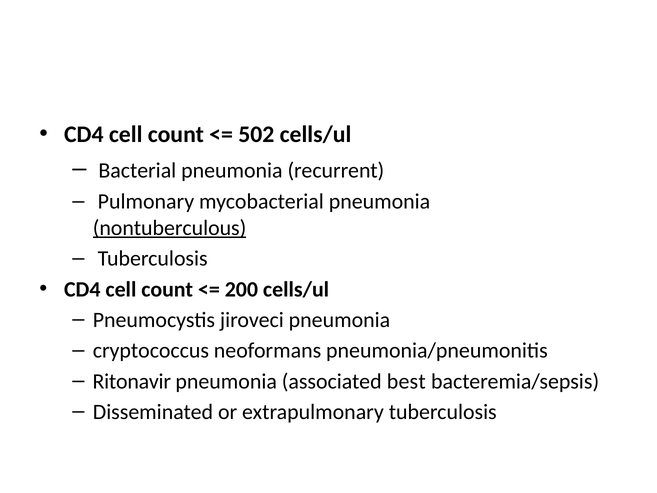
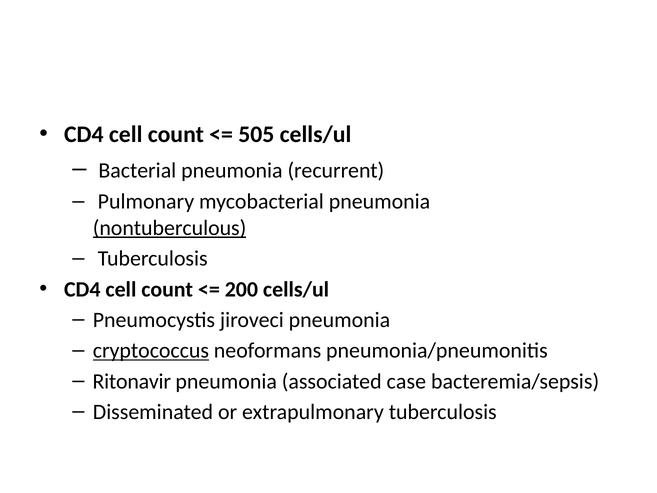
502: 502 -> 505 (256, 134)
cryptococcus underline: none -> present (151, 350)
best: best -> case (406, 381)
